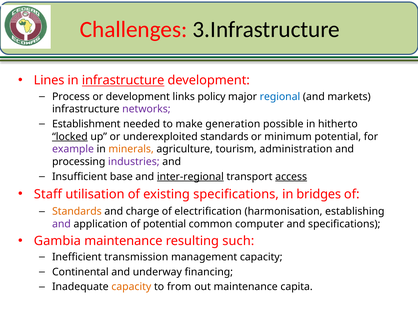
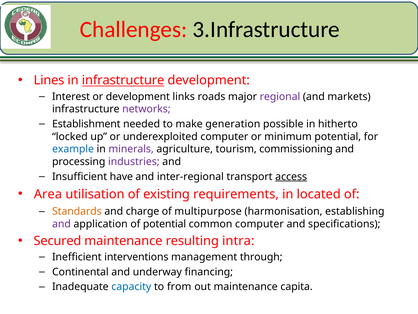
Process: Process -> Interest (71, 96)
policy: policy -> roads (212, 96)
regional colour: blue -> purple (280, 96)
locked underline: present -> none (70, 136)
underexploited standards: standards -> computer (224, 136)
example colour: purple -> blue (73, 149)
minerals colour: orange -> purple (131, 149)
administration: administration -> commissioning (296, 149)
base: base -> have (121, 176)
inter-regional underline: present -> none (190, 176)
Staff: Staff -> Area (48, 194)
existing specifications: specifications -> requirements (236, 194)
bridges: bridges -> located (319, 194)
electrification: electrification -> multipurpose (208, 211)
Gambia: Gambia -> Secured (57, 241)
such: such -> intra (238, 241)
transmission: transmission -> interventions (136, 257)
management capacity: capacity -> through (261, 257)
capacity colour: orange -> blue (131, 286)
